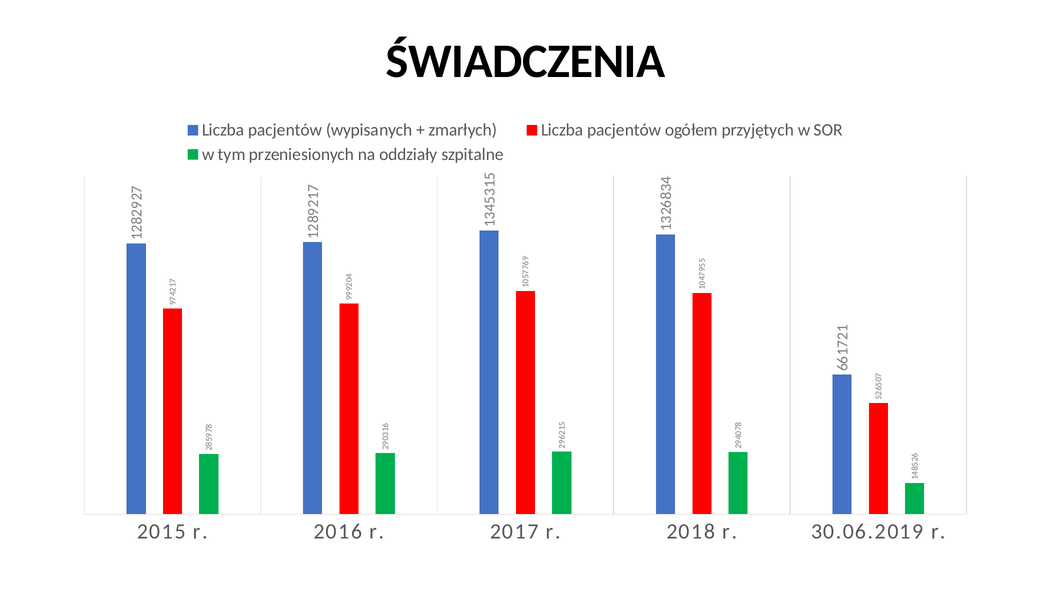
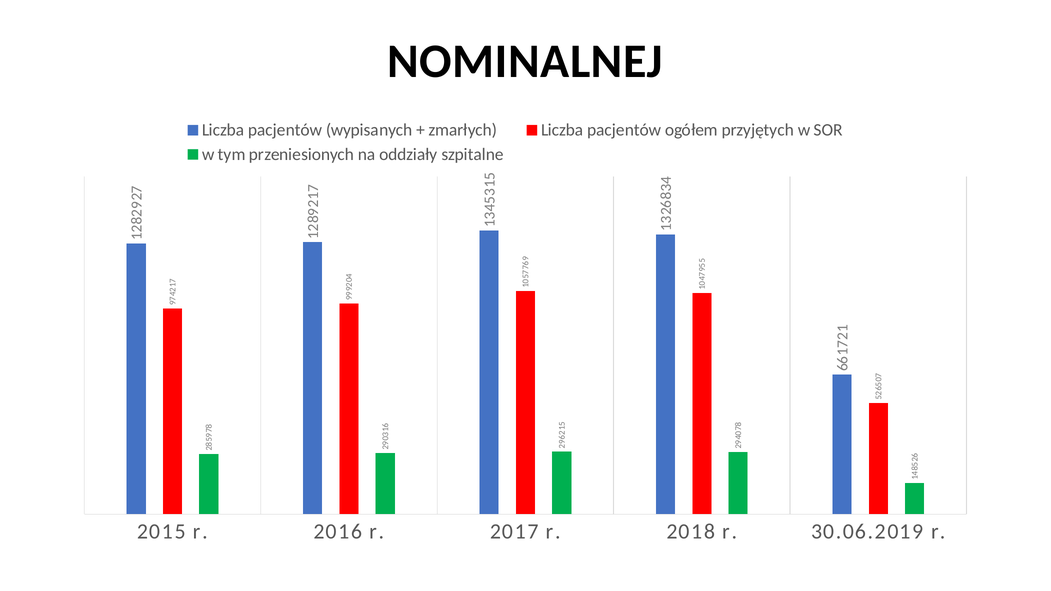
ŚWIADCZENIA: ŚWIADCZENIA -> NOMINALNEJ (525, 61)
